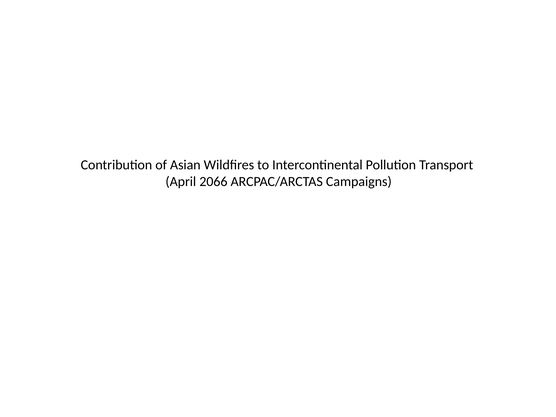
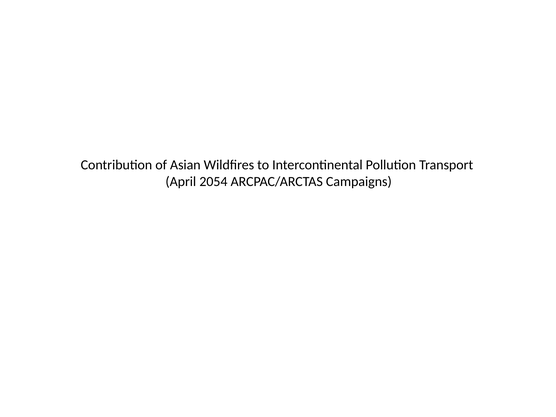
2066: 2066 -> 2054 (213, 182)
